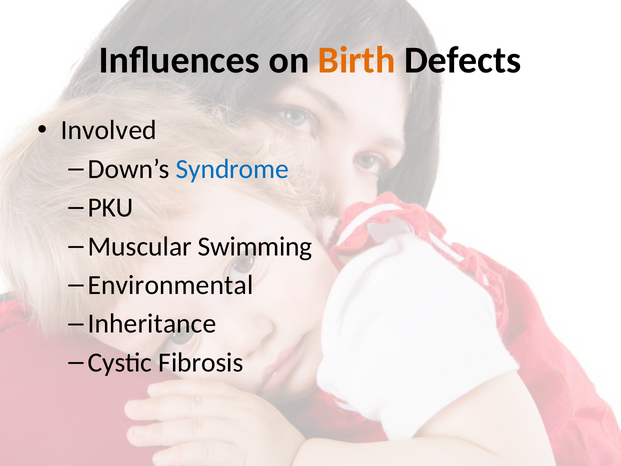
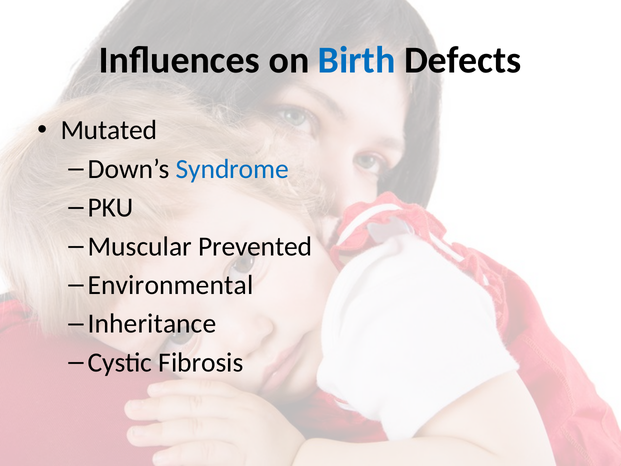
Birth colour: orange -> blue (357, 60)
Involved: Involved -> Mutated (109, 130)
Swimming: Swimming -> Prevented (255, 246)
